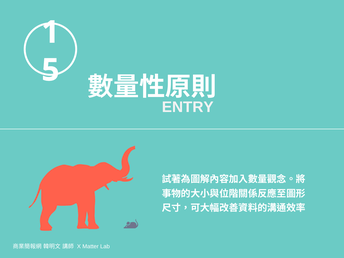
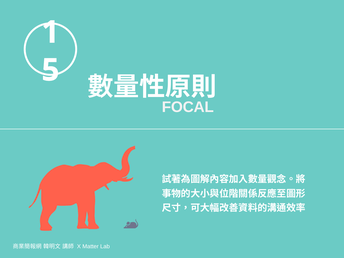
ENTRY: ENTRY -> FOCAL (188, 107)
